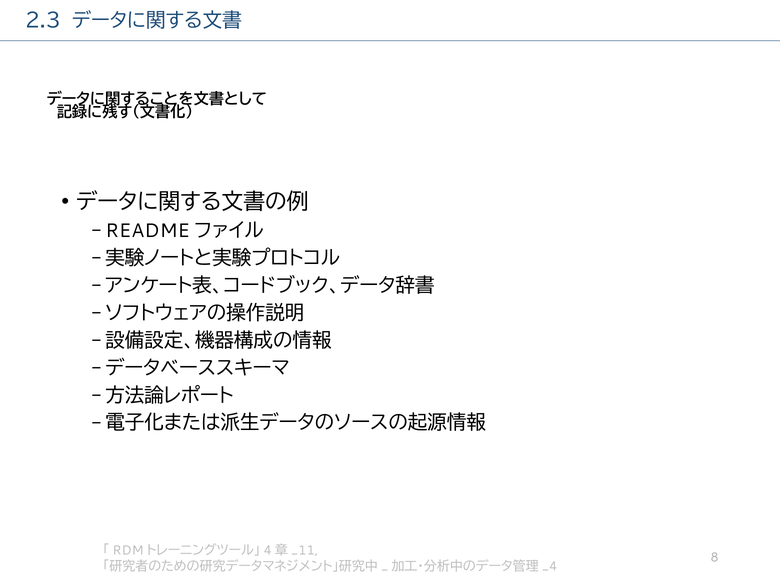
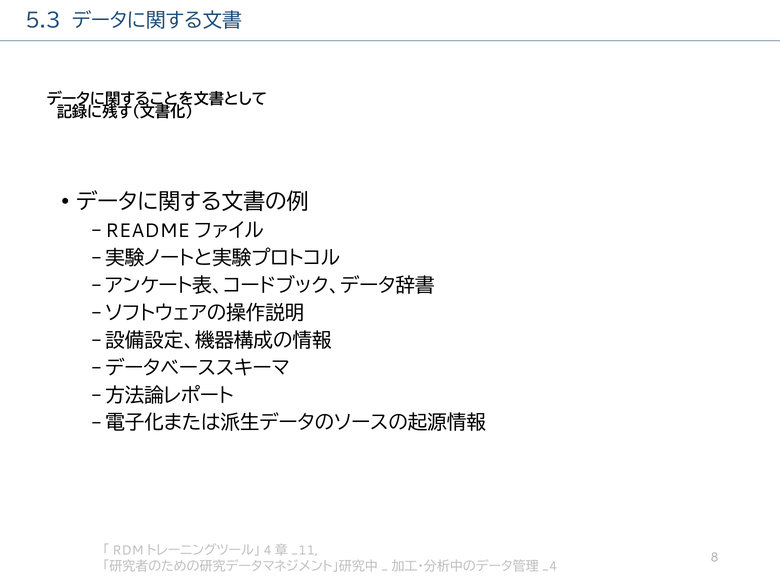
2.3: 2.3 -> 5.3 (43, 21)
